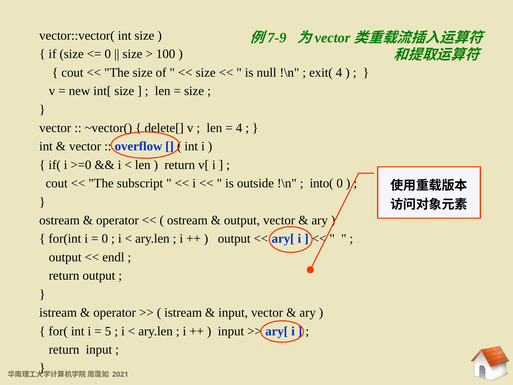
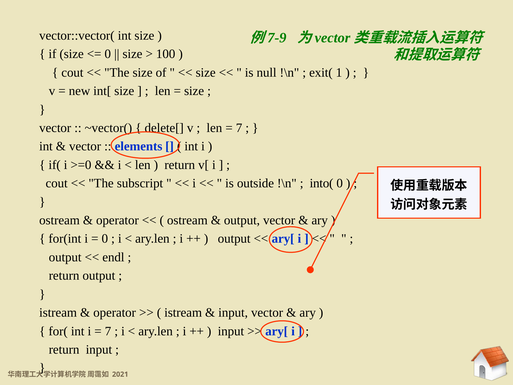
exit( 4: 4 -> 1 (339, 72)
4: 4 -> 7 (239, 128)
overflow: overflow -> elements (139, 146)
5: 5 -> 7 (108, 331)
